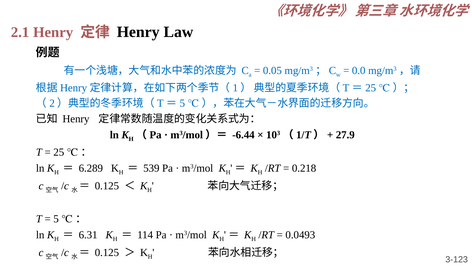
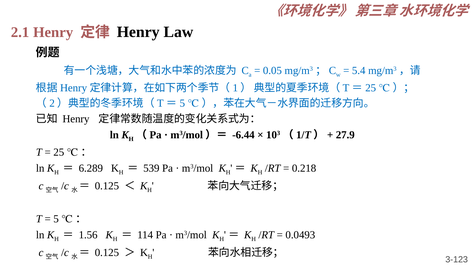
0.0: 0.0 -> 5.4 (359, 70)
6.31: 6.31 -> 1.56 (88, 235)
